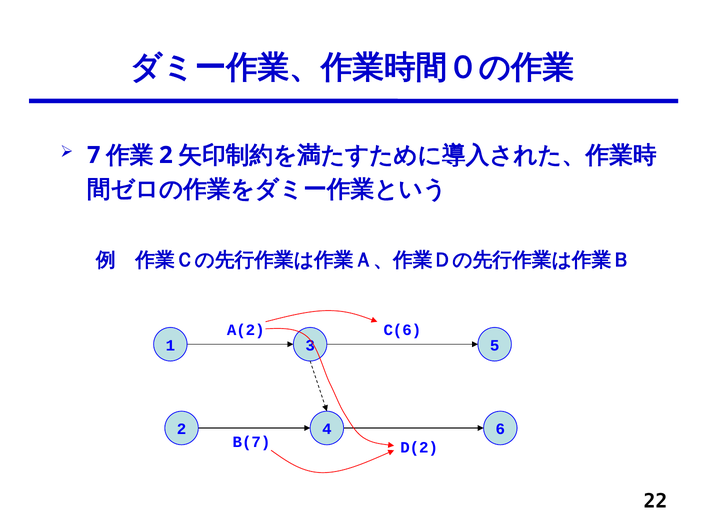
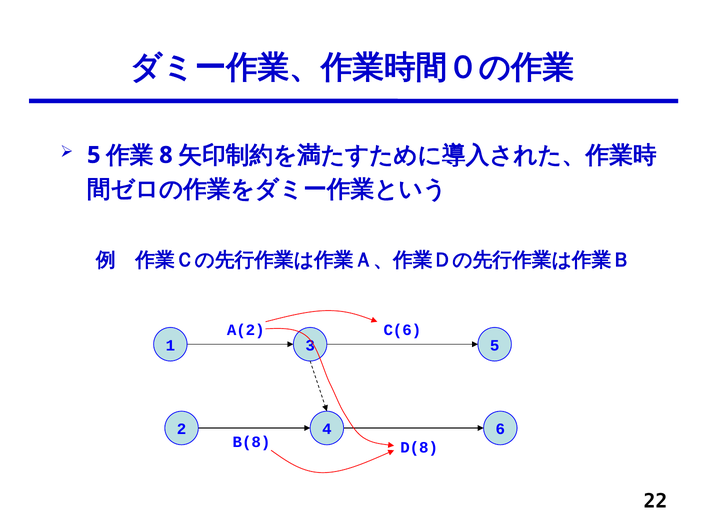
7: 7 -> 5 (94, 155)
2: 2 -> 8 (166, 155)
B(7: B(7 -> B(8 (251, 442)
D(2: D(2 -> D(8 (419, 448)
